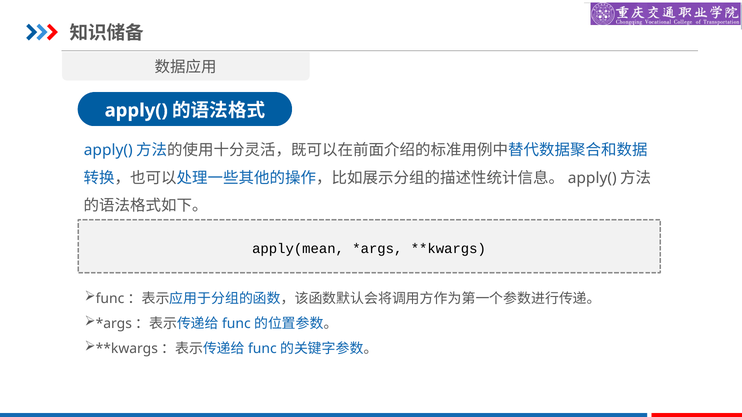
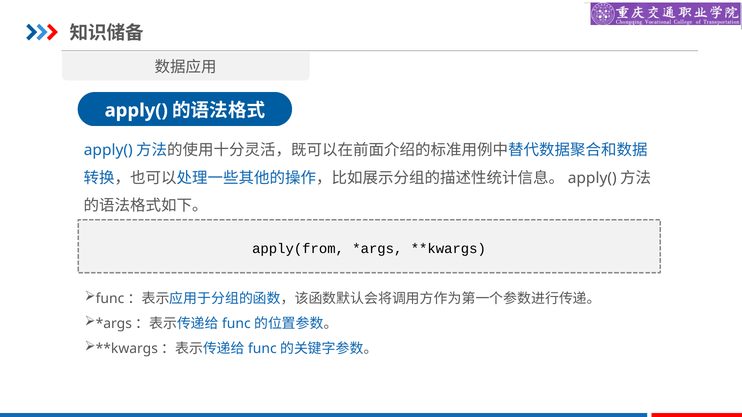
apply(mean: apply(mean -> apply(from (298, 249)
